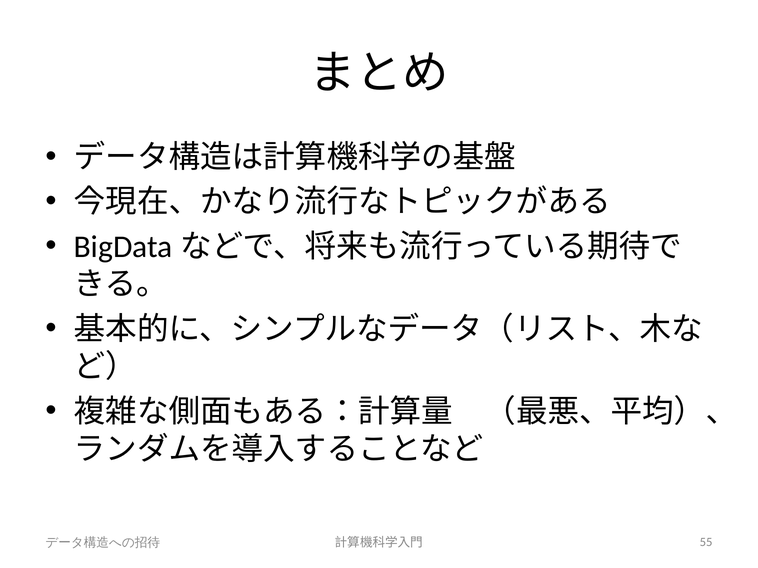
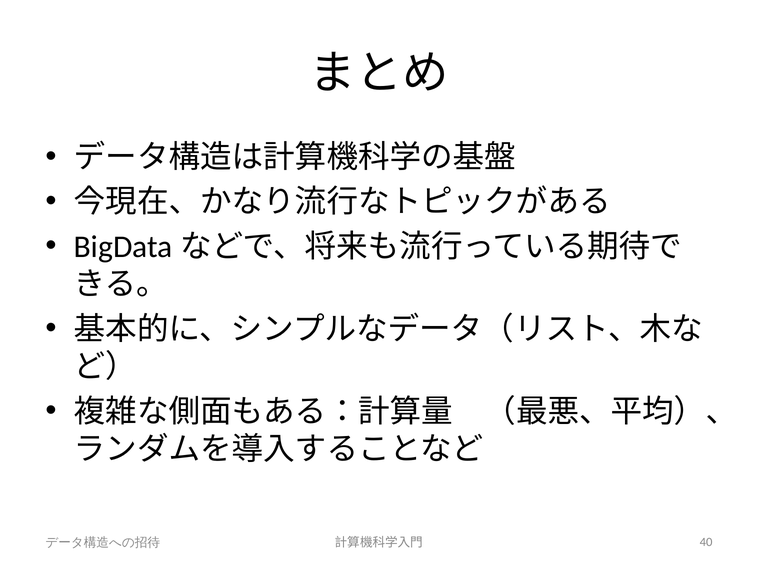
55: 55 -> 40 (706, 543)
